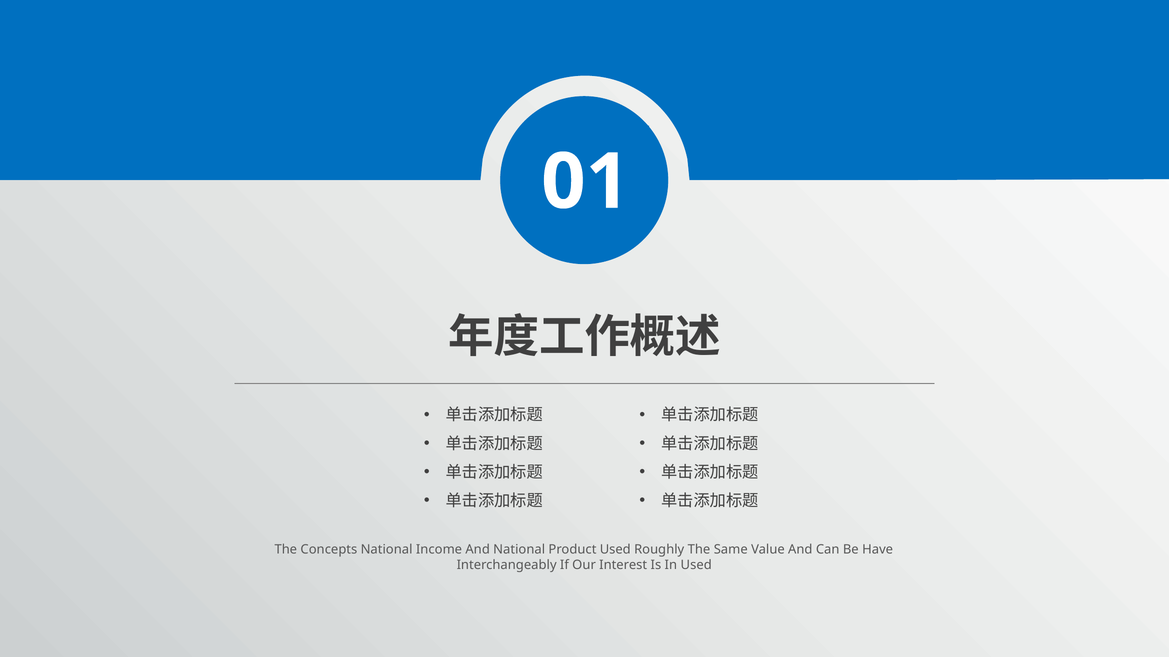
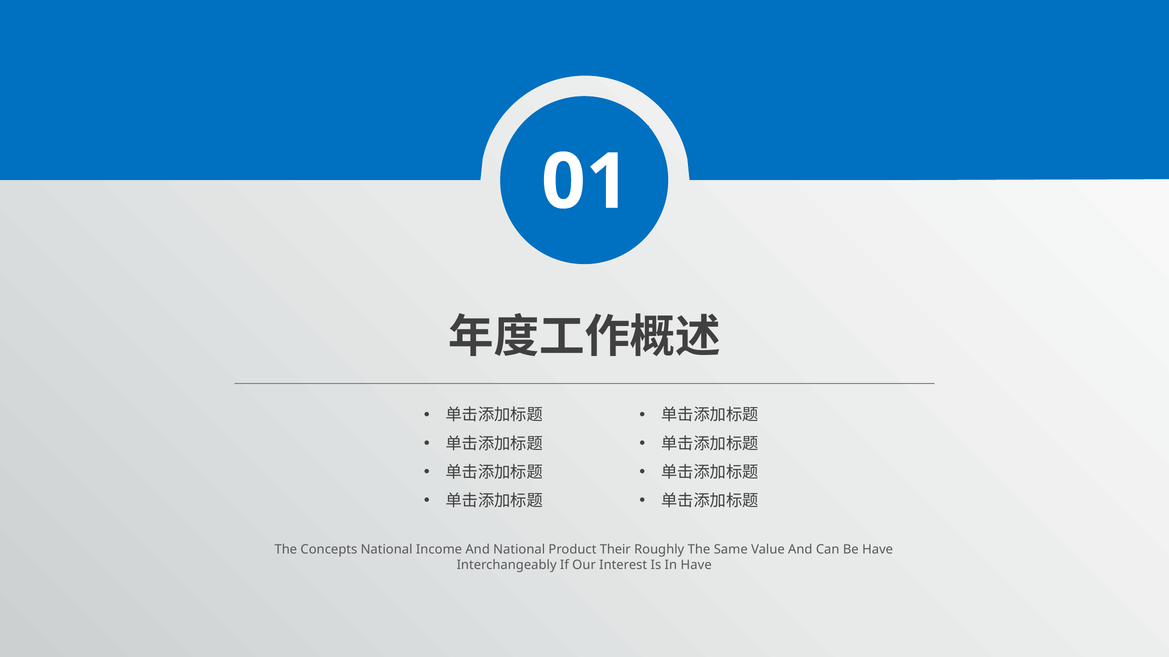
Product Used: Used -> Their (615, 550)
In Used: Used -> Have (696, 566)
